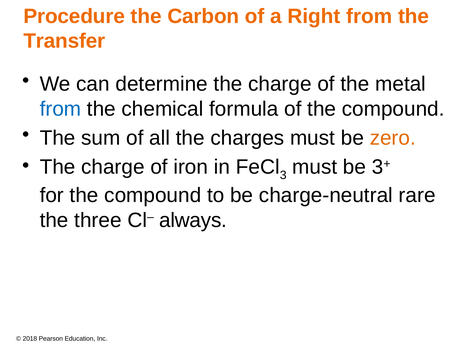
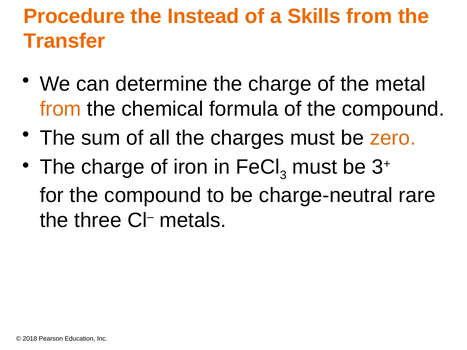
Carbon: Carbon -> Instead (203, 16)
Right: Right -> Skills (314, 16)
from colour: blue -> orange (60, 109)
always: always -> metals (193, 220)
